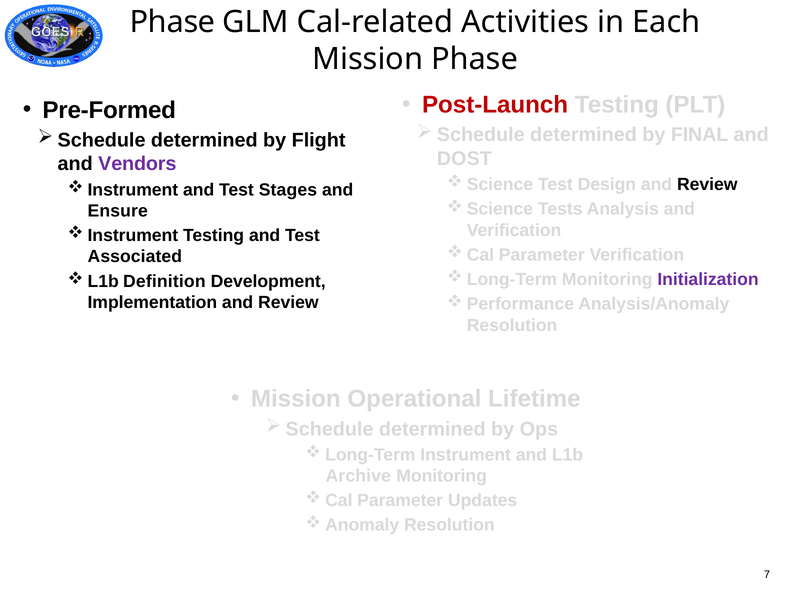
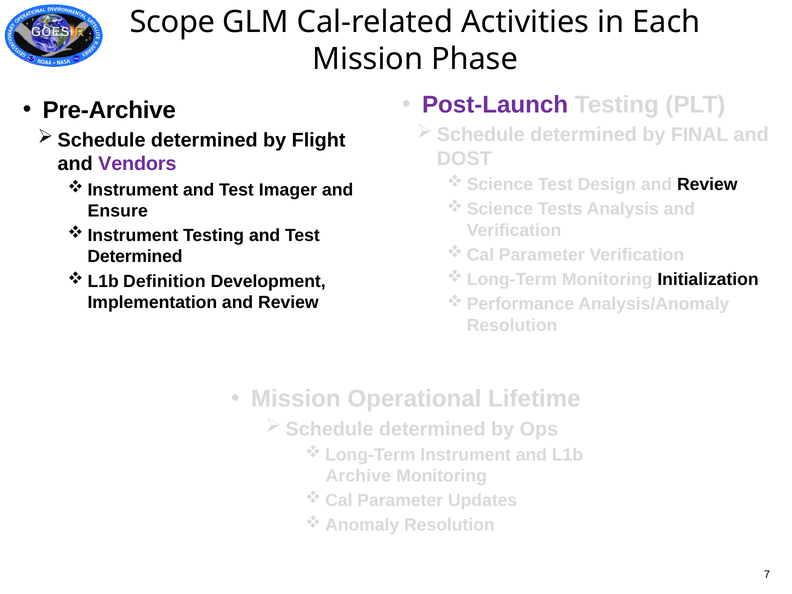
Phase: Phase -> Scope (172, 22)
Post-Launch colour: red -> purple (495, 105)
Pre-Formed: Pre-Formed -> Pre-Archive (109, 110)
Stages: Stages -> Imager (288, 190)
Associated: Associated -> Determined (135, 257)
Initialization colour: purple -> black (708, 279)
